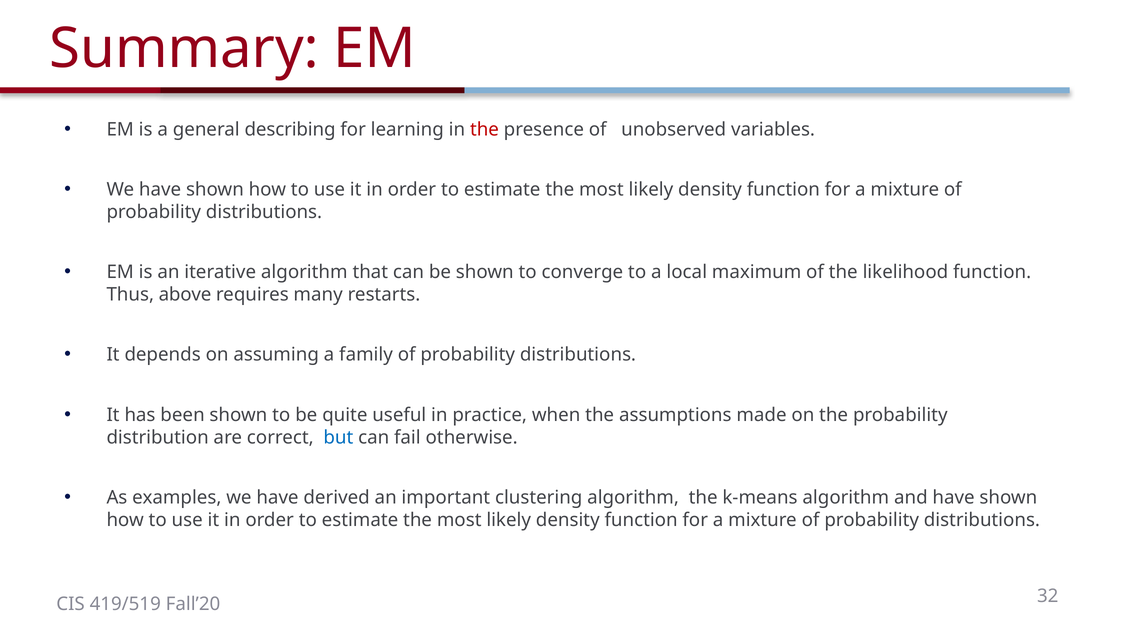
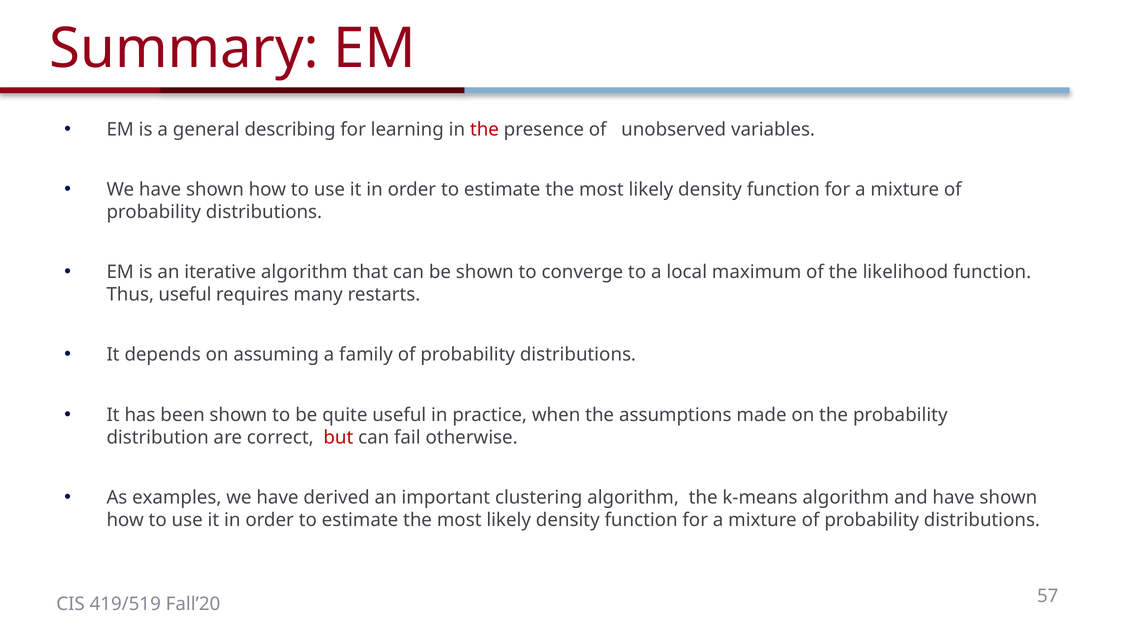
Thus above: above -> useful (185, 294)
but colour: blue -> red (338, 437)
32: 32 -> 57 (1048, 595)
